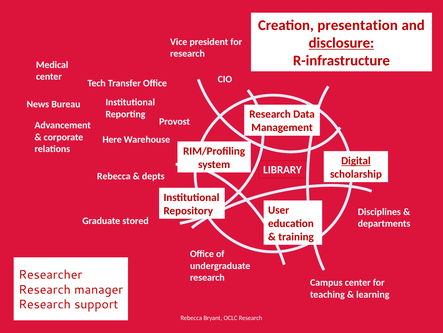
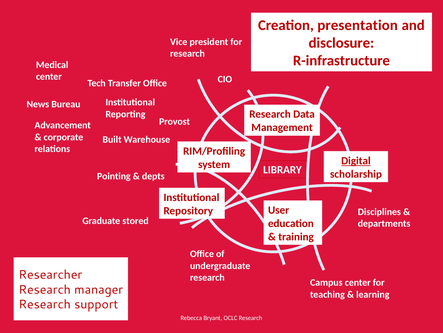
disclosure underline: present -> none (341, 43)
Here: Here -> Built (112, 139)
Rebecca: Rebecca -> Pointing (114, 176)
